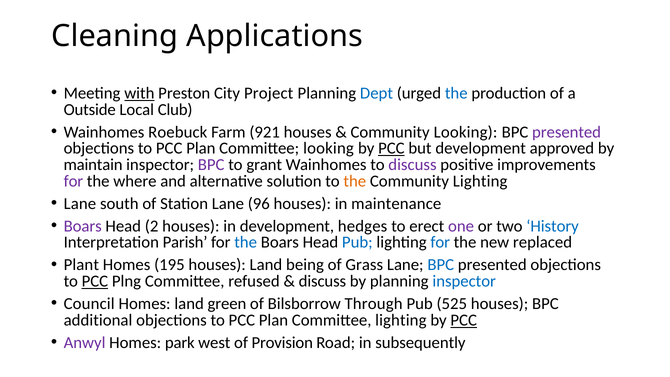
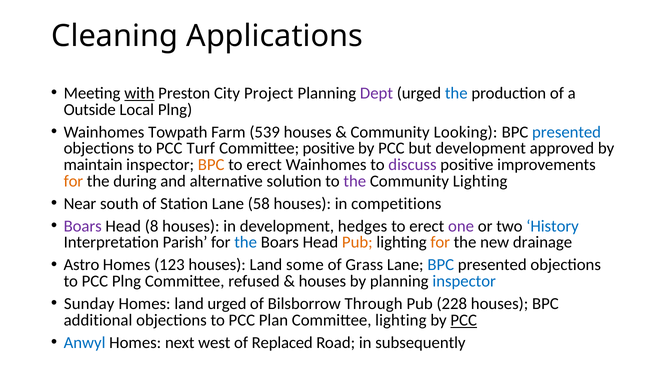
Dept colour: blue -> purple (376, 93)
Local Club: Club -> Plng (175, 110)
Roebuck: Roebuck -> Towpath (178, 132)
921: 921 -> 539 (265, 132)
presented colour: purple -> blue (567, 132)
Plan: Plan -> Turf (201, 148)
Committee looking: looking -> positive (329, 148)
PCC underline: present -> none (391, 148)
BPC colour: purple -> orange (211, 165)
grant: grant -> erect (264, 165)
for colour: purple -> orange (73, 181)
where: where -> during (135, 181)
the colour: orange -> purple (355, 181)
Lane: Lane -> Near (80, 203)
96: 96 -> 58 (259, 203)
maintenance: maintenance -> competitions (396, 203)
2: 2 -> 8 (152, 226)
Pub colour: blue -> orange (357, 242)
for colour: blue -> orange (440, 242)
replaced: replaced -> drainage (543, 242)
Plant: Plant -> Astro (81, 265)
195: 195 -> 123 (169, 265)
being: being -> some (305, 265)
PCC underline: present -> none (95, 281)
discuss: discuss -> houses (322, 281)
Council: Council -> Sunday (89, 304)
land green: green -> urged (227, 304)
525: 525 -> 228 (452, 304)
Anwyl colour: purple -> blue (85, 343)
park: park -> next (180, 343)
Provision: Provision -> Replaced (282, 343)
